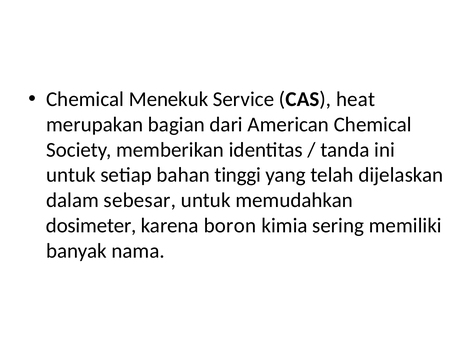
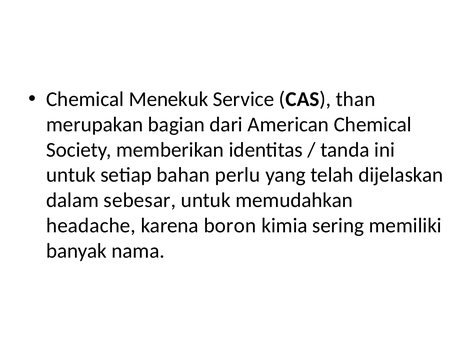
heat: heat -> than (356, 99)
tinggi: tinggi -> perlu (238, 175)
dosimeter: dosimeter -> headache (91, 225)
